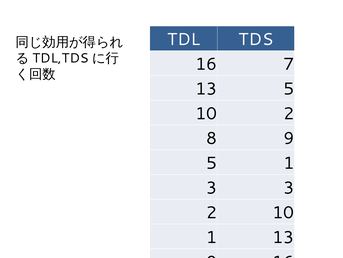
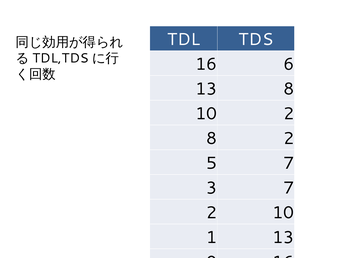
7: 7 -> 6 (289, 64)
13 5: 5 -> 8 (289, 89)
8 9: 9 -> 2 (289, 138)
5 1: 1 -> 7 (289, 163)
3 3: 3 -> 7 (289, 187)
